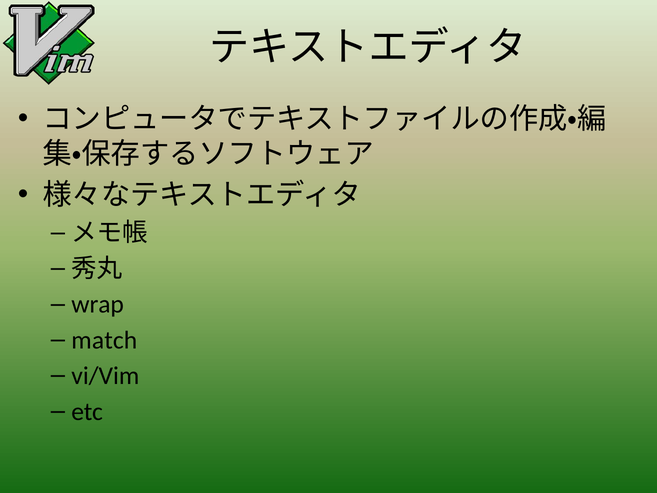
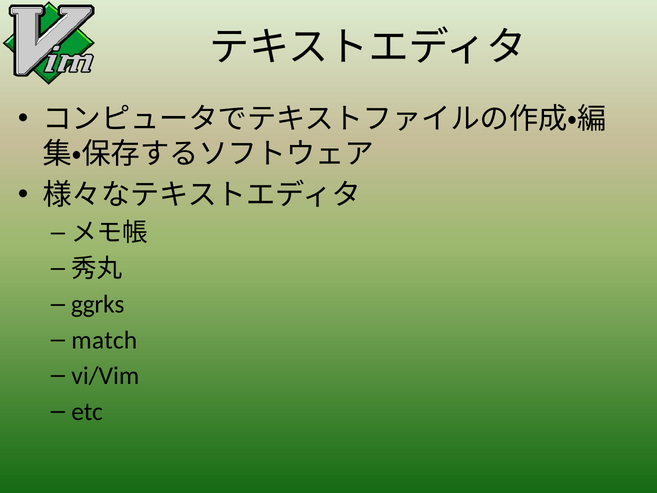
wrap: wrap -> ggrks (98, 304)
